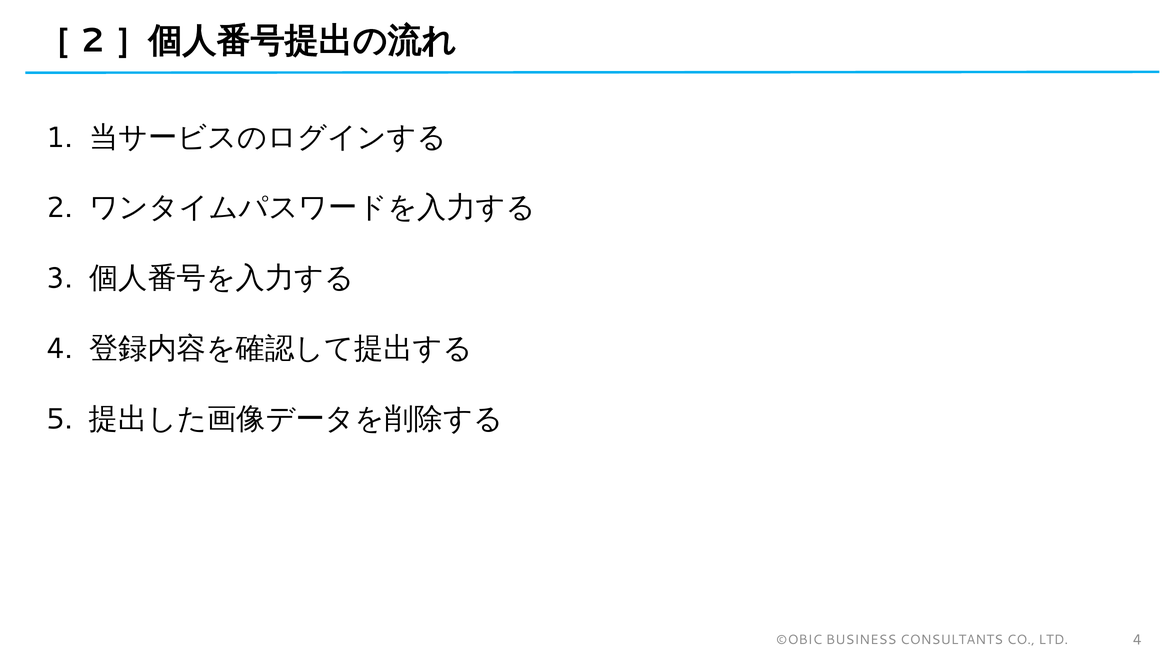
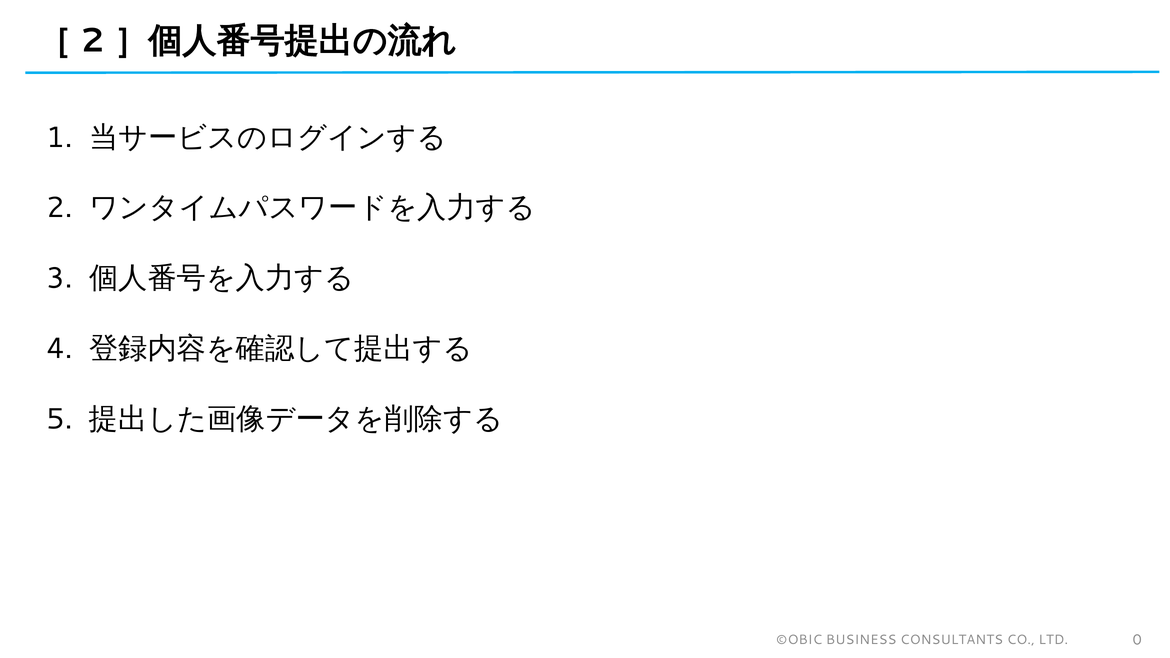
LTD 4: 4 -> 0 (1137, 640)
